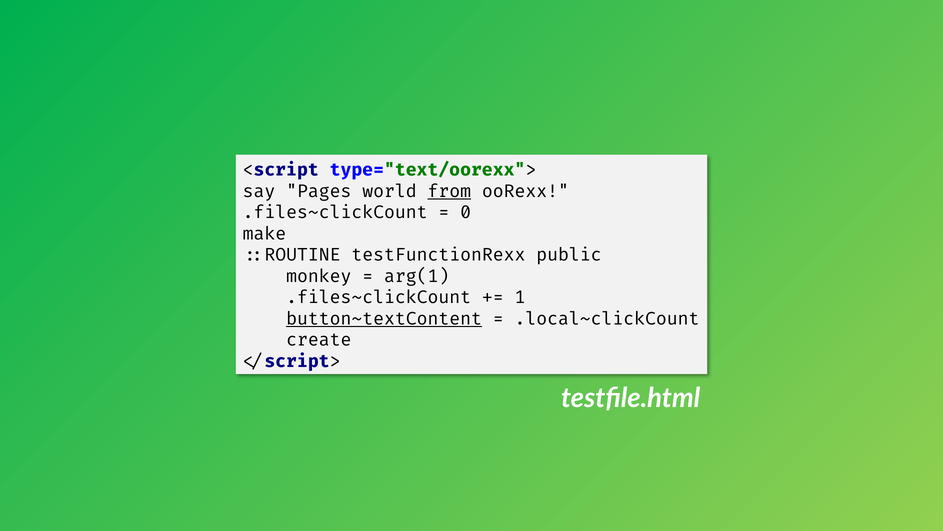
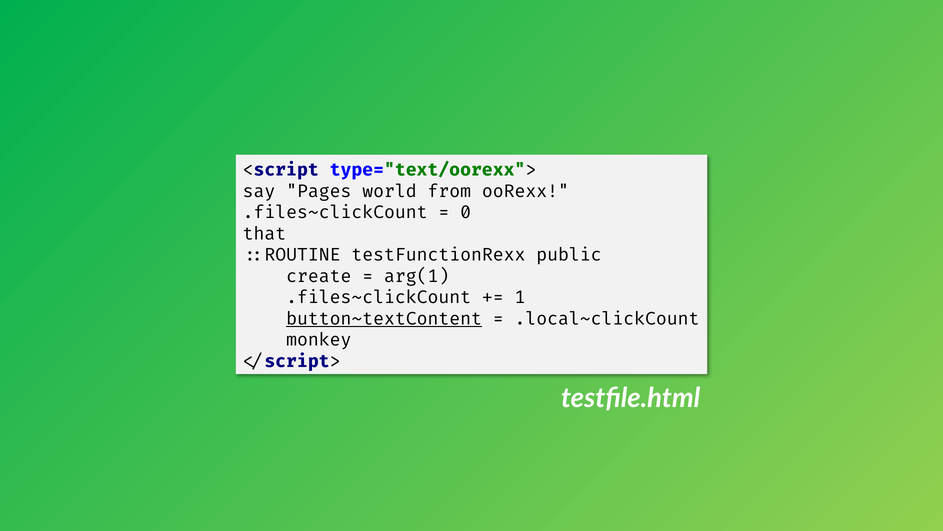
from underline: present -> none (449, 191)
make: make -> that (264, 233)
monkey: monkey -> create (319, 276)
create: create -> monkey (319, 340)
